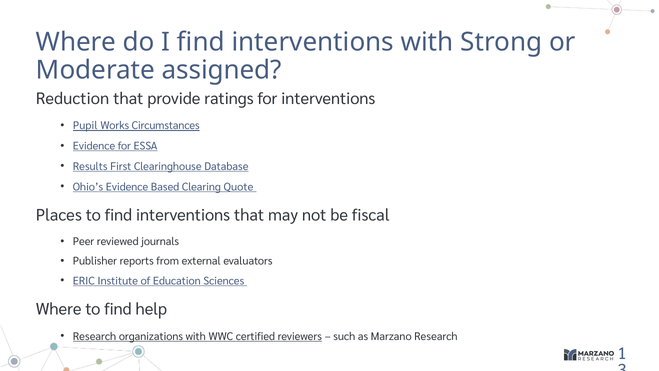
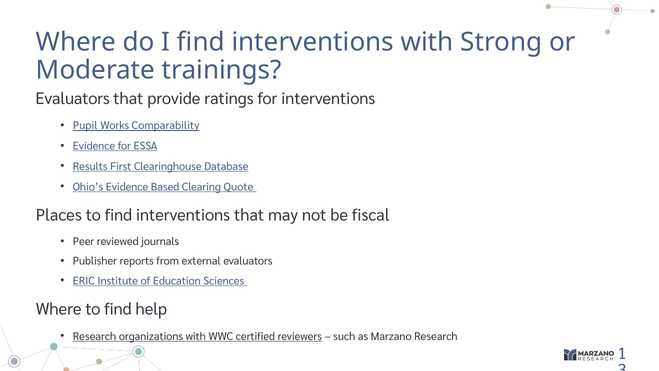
assigned: assigned -> trainings (222, 70)
Reduction: Reduction -> Evaluators (73, 99)
Circumstances: Circumstances -> Comparability (166, 126)
